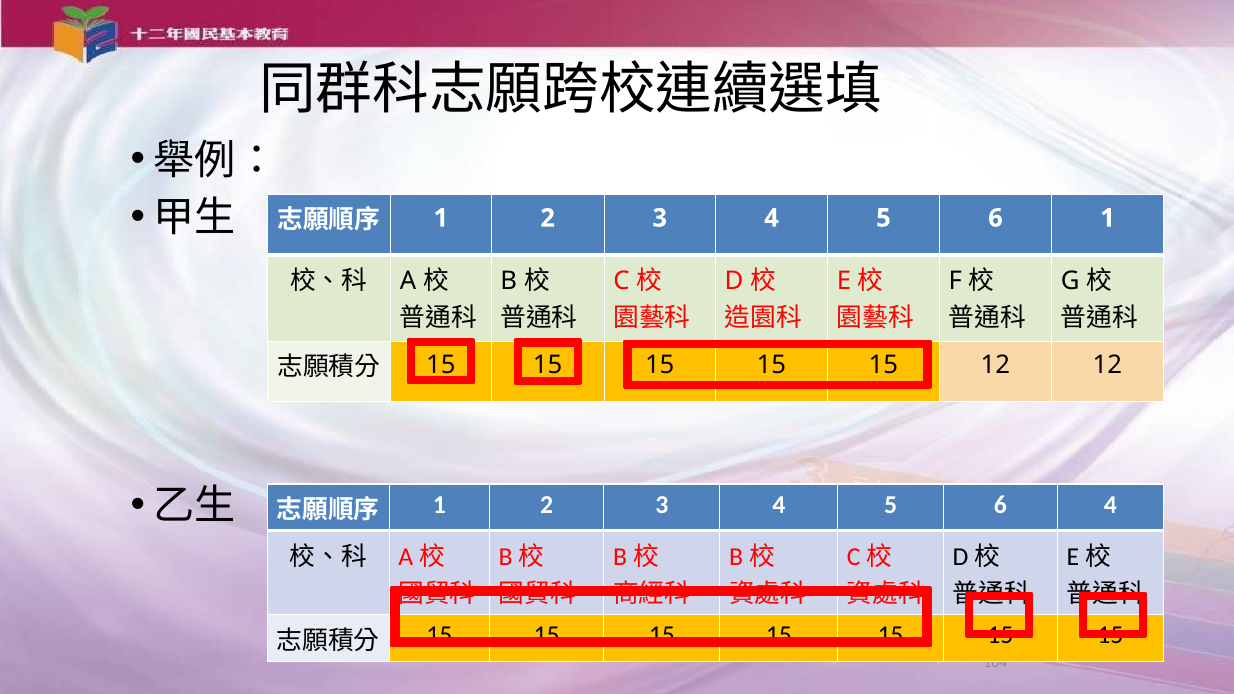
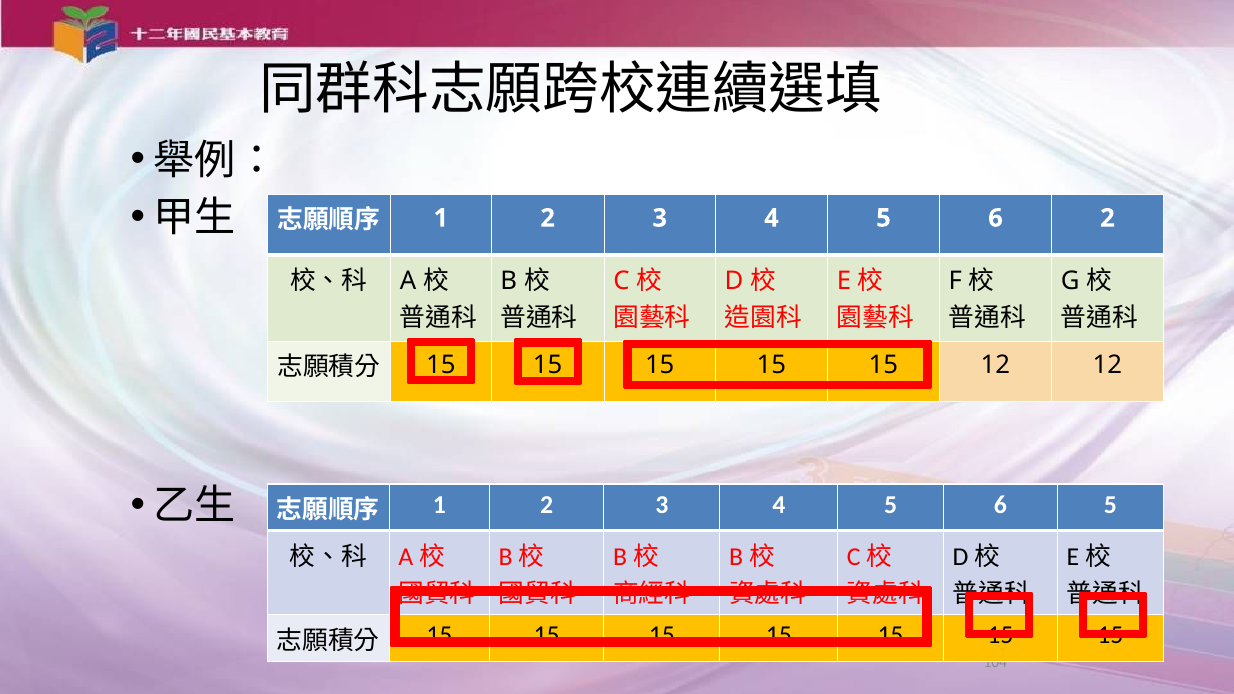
6 1: 1 -> 2 (1108, 218)
6 4: 4 -> 5 (1110, 505)
